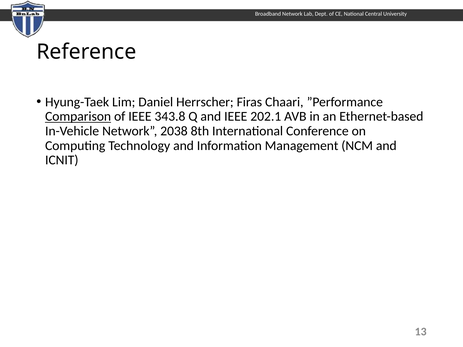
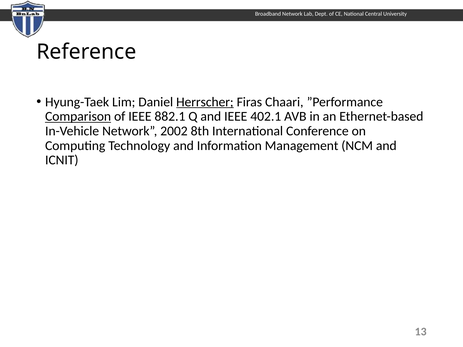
Herrscher underline: none -> present (205, 102)
343.8: 343.8 -> 882.1 (170, 117)
202.1: 202.1 -> 402.1 (266, 117)
2038: 2038 -> 2002 (174, 131)
